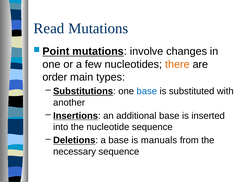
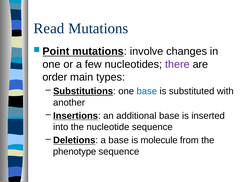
there colour: orange -> purple (177, 64)
manuals: manuals -> molecule (159, 140)
necessary: necessary -> phenotype (75, 151)
